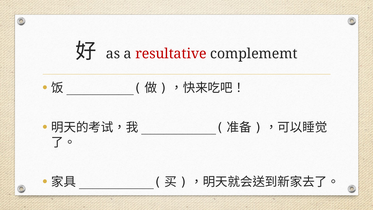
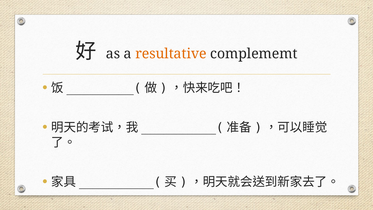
resultative colour: red -> orange (171, 54)
